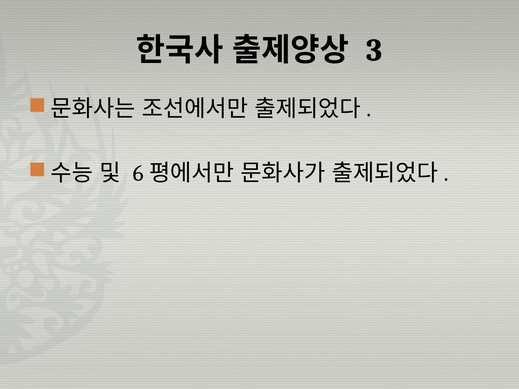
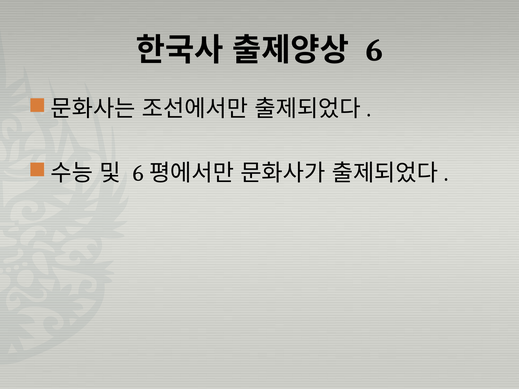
3: 3 -> 6 (374, 50)
